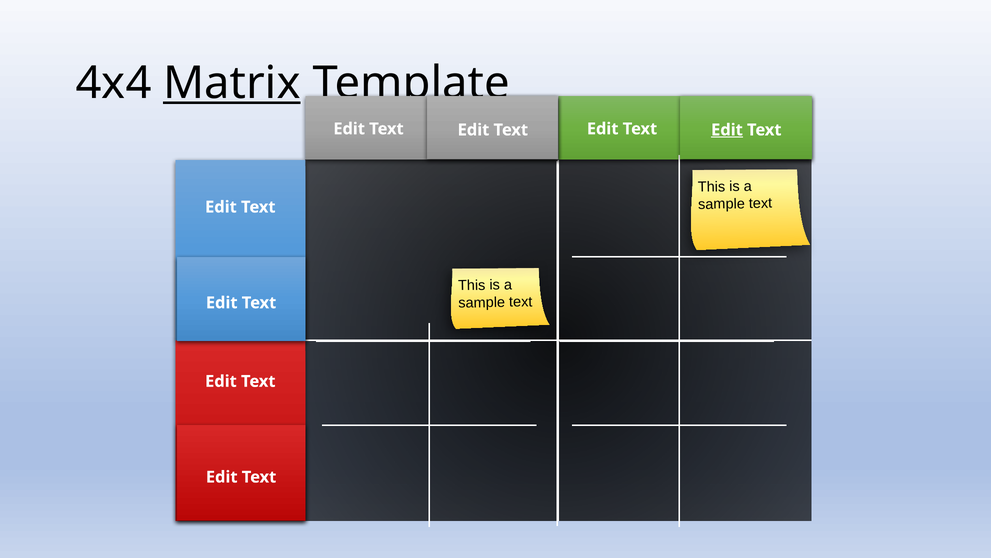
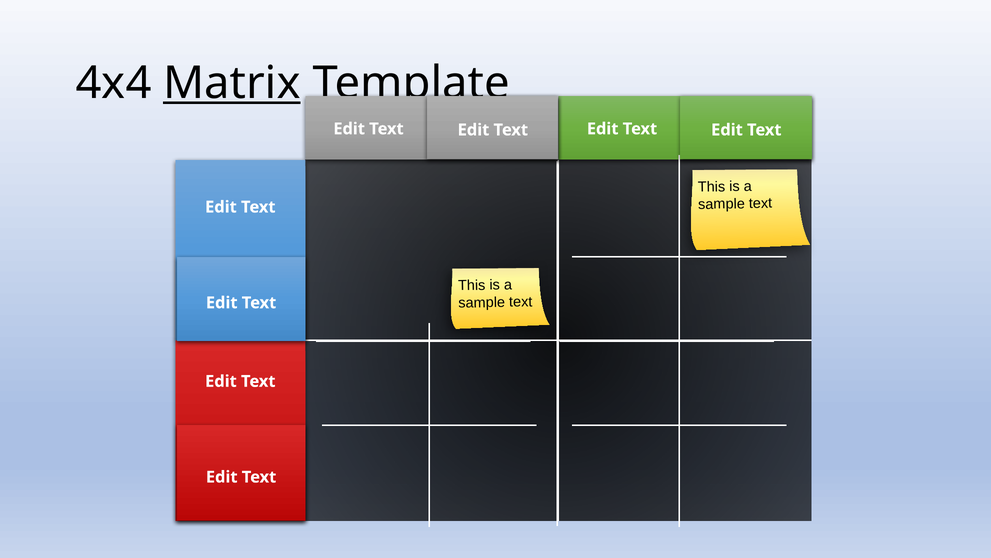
Edit underline: present -> none (727, 130)
